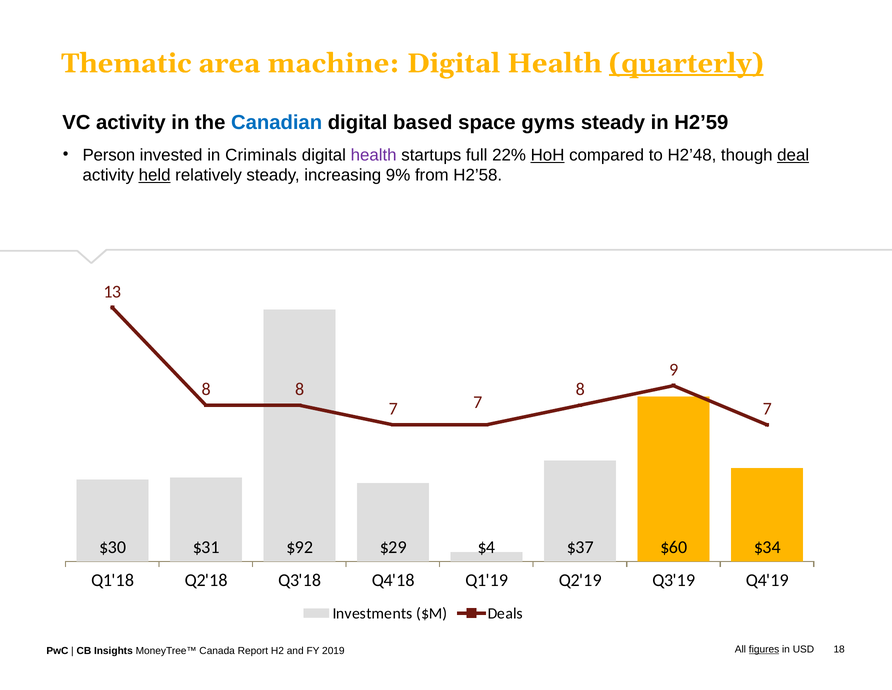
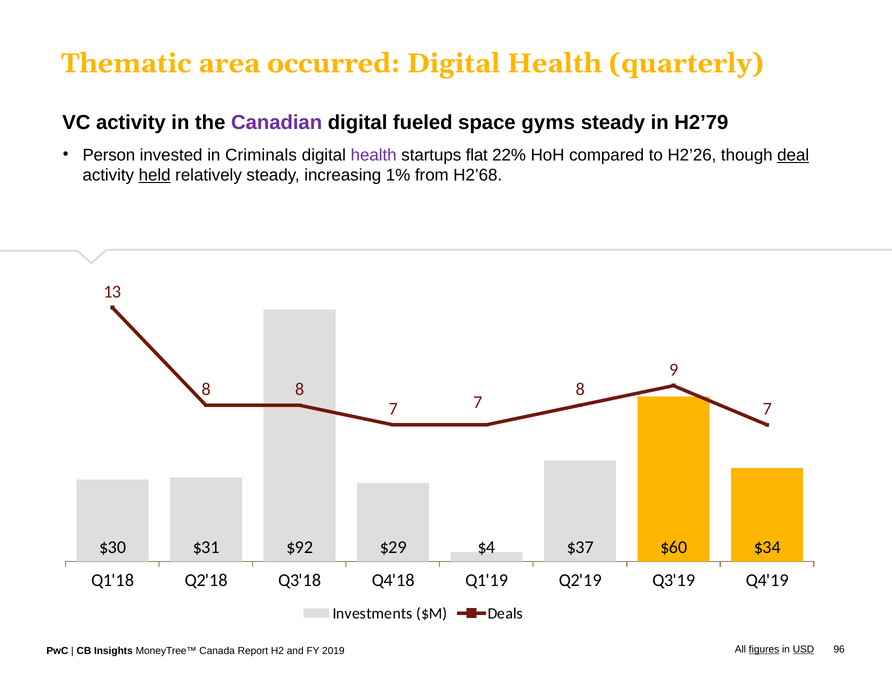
machine: machine -> occurred (334, 63)
quarterly underline: present -> none (686, 63)
Canadian colour: blue -> purple (277, 123)
based: based -> fueled (423, 123)
H2’59: H2’59 -> H2’79 (701, 123)
full: full -> flat (477, 155)
HoH underline: present -> none (548, 155)
H2’48: H2’48 -> H2’26 (692, 155)
9%: 9% -> 1% (398, 175)
H2’58: H2’58 -> H2’68 (478, 175)
USD underline: none -> present (803, 649)
18: 18 -> 96 (839, 649)
